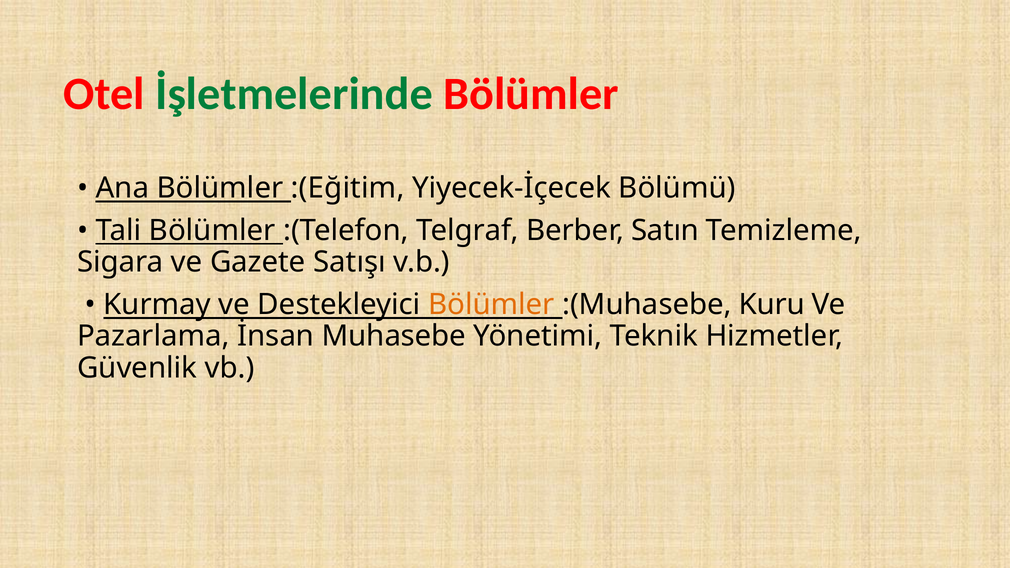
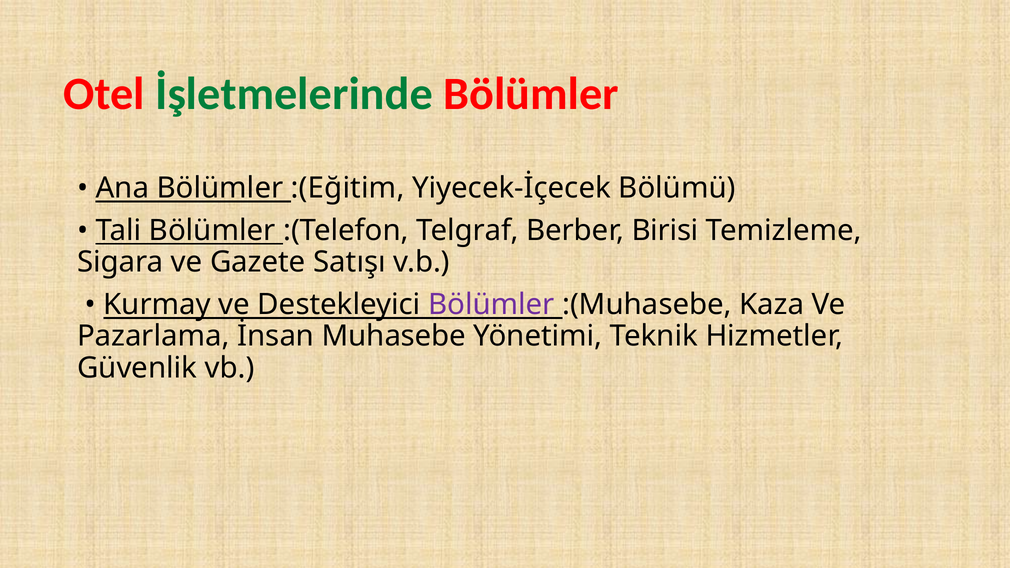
Satın: Satın -> Birisi (665, 230)
Bölümler colour: orange -> purple (491, 305)
Kuru: Kuru -> Kaza (772, 305)
